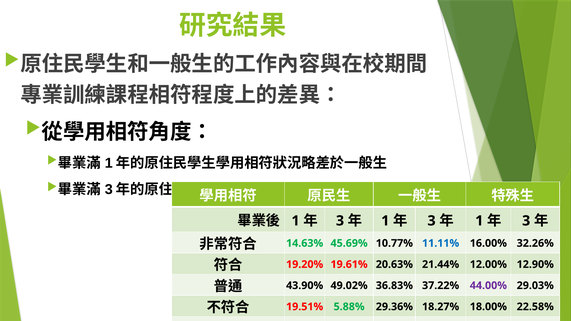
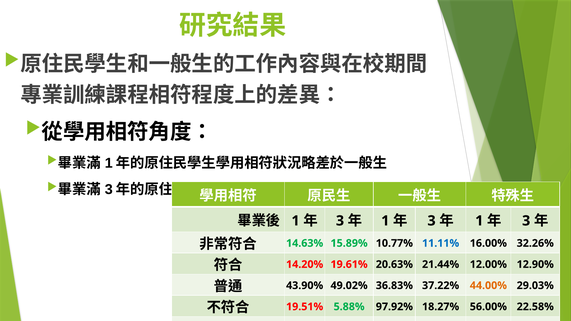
45.69%: 45.69% -> 15.89% (349, 243)
19.20%: 19.20% -> 14.20% (305, 265)
44.00% colour: purple -> orange (488, 286)
29.36%: 29.36% -> 97.92% (394, 307)
18.00%: 18.00% -> 56.00% (488, 307)
